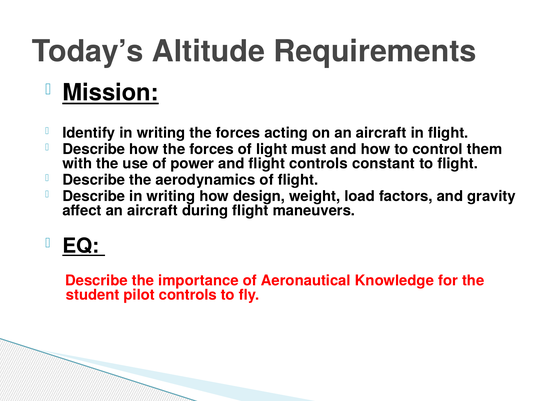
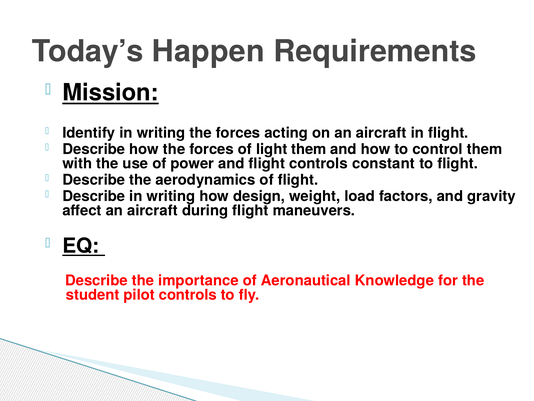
Altitude: Altitude -> Happen (208, 52)
light must: must -> them (309, 149)
